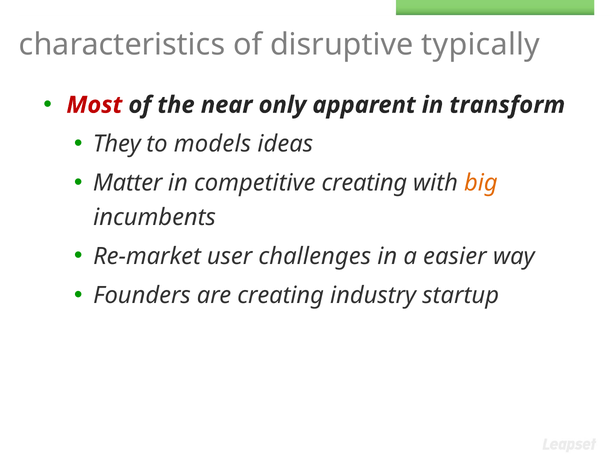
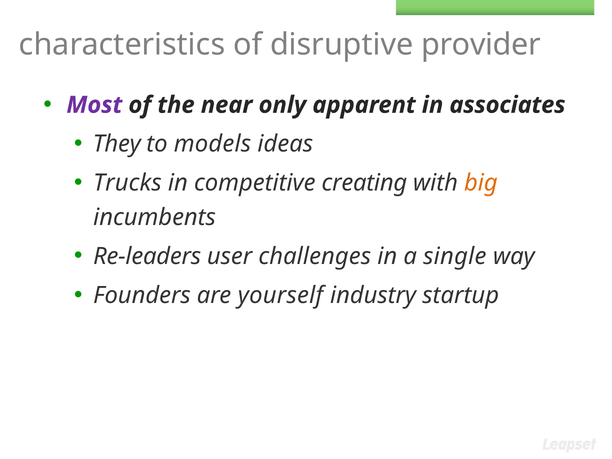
typically: typically -> provider (481, 45)
Most colour: red -> purple (94, 105)
transform: transform -> associates (507, 105)
Matter: Matter -> Trucks (127, 183)
Re-market: Re-market -> Re-leaders (147, 256)
easier: easier -> single (455, 256)
are creating: creating -> yourself (280, 295)
